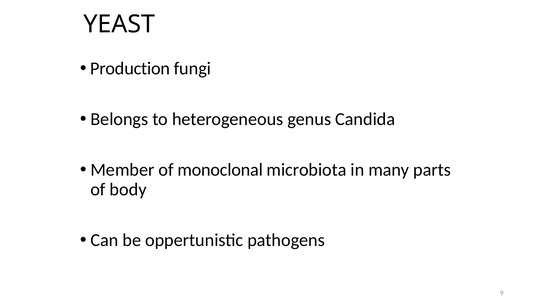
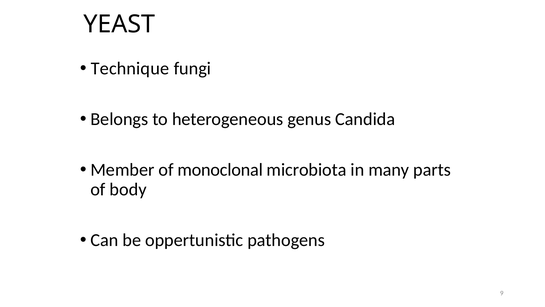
Production: Production -> Technique (130, 68)
